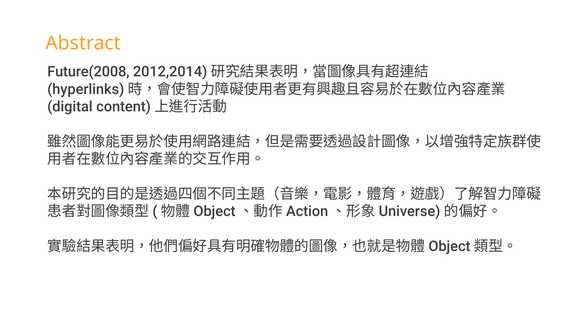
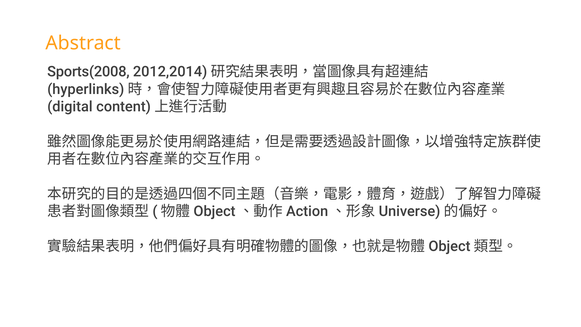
Future(2008: Future(2008 -> Sports(2008 (88, 72)
